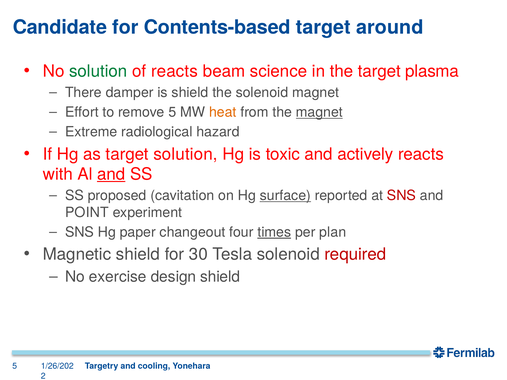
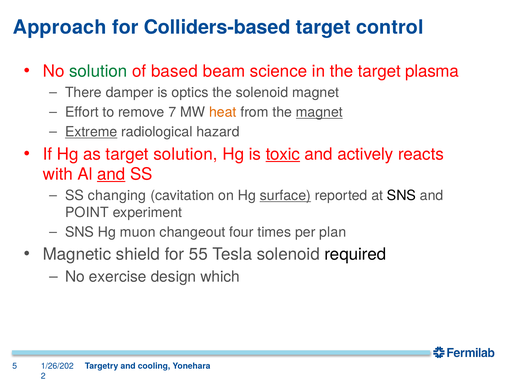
Candidate: Candidate -> Approach (60, 27)
Contents-based: Contents-based -> Colliders-based (217, 27)
around: around -> control (390, 27)
of reacts: reacts -> based (174, 71)
is shield: shield -> optics (190, 93)
remove 5: 5 -> 7 (172, 112)
Extreme underline: none -> present (91, 132)
toxic underline: none -> present (283, 154)
proposed: proposed -> changing (117, 196)
SNS colour: red -> black (401, 196)
paper: paper -> muon (138, 232)
times underline: present -> none (274, 232)
30: 30 -> 55 (198, 254)
required colour: red -> black (355, 254)
design shield: shield -> which (220, 277)
